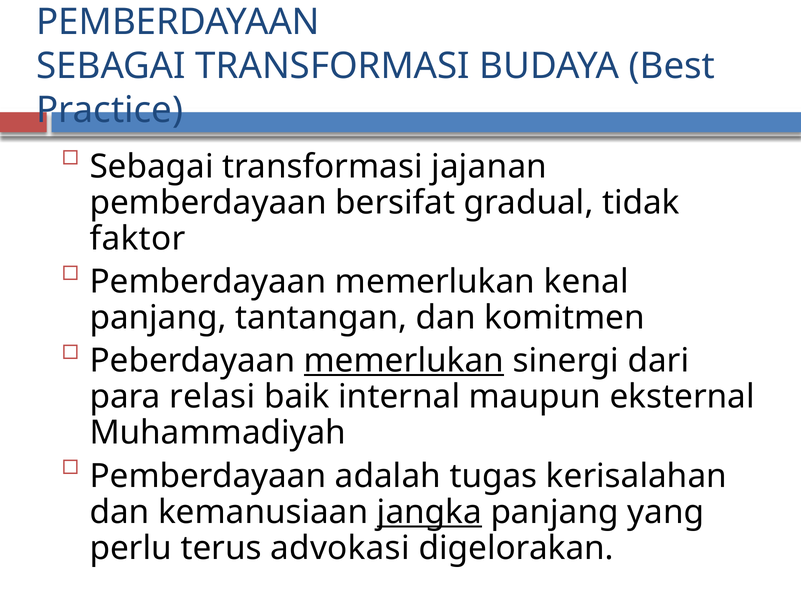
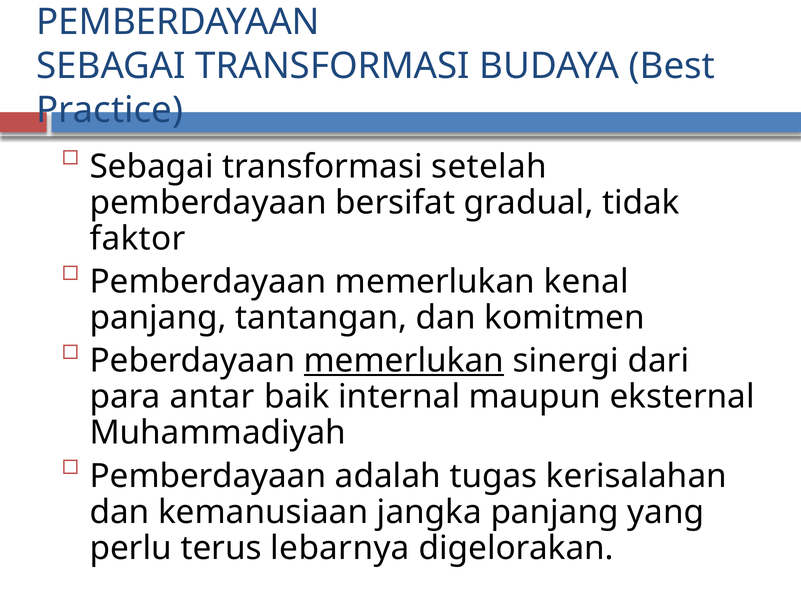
jajanan: jajanan -> setelah (489, 166)
relasi: relasi -> antar (212, 397)
jangka underline: present -> none (429, 512)
advokasi: advokasi -> lebarnya (340, 548)
